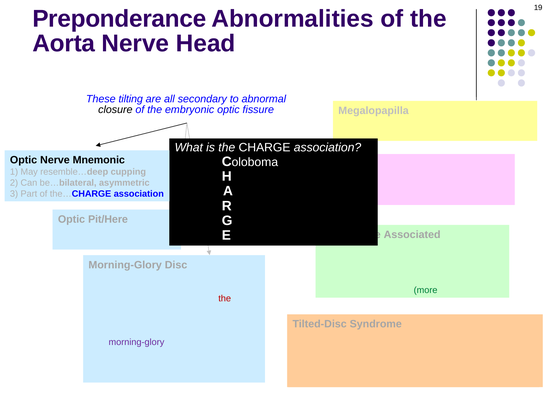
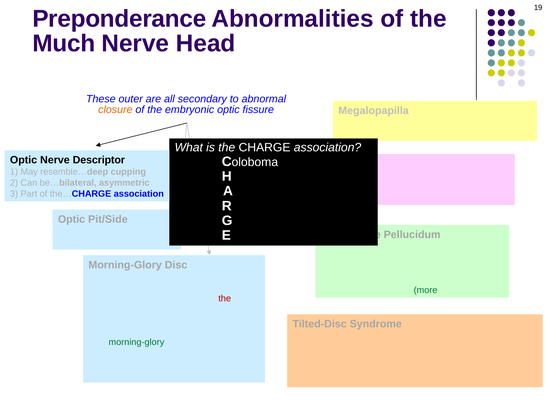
Aorta: Aorta -> Much (64, 44)
tilting: tilting -> outer (131, 99)
closure colour: black -> orange (115, 110)
Mnemonic: Mnemonic -> Descriptor (99, 160)
Pit/Here: Pit/Here -> Pit/Side (108, 220)
Associated: Associated -> Pellucidum (412, 235)
morning-glory colour: purple -> green (136, 342)
